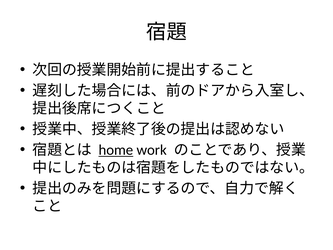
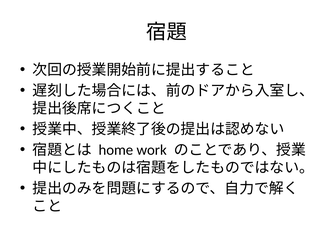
home underline: present -> none (116, 150)
